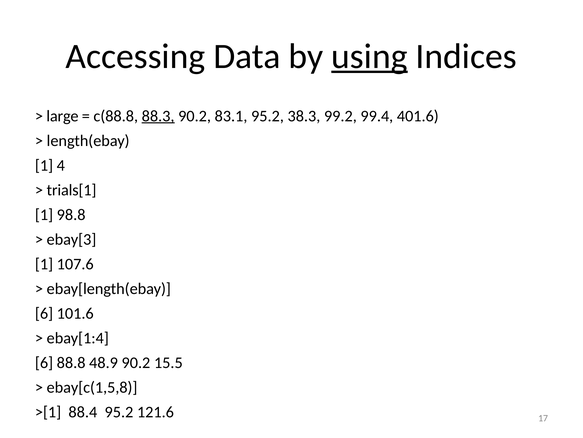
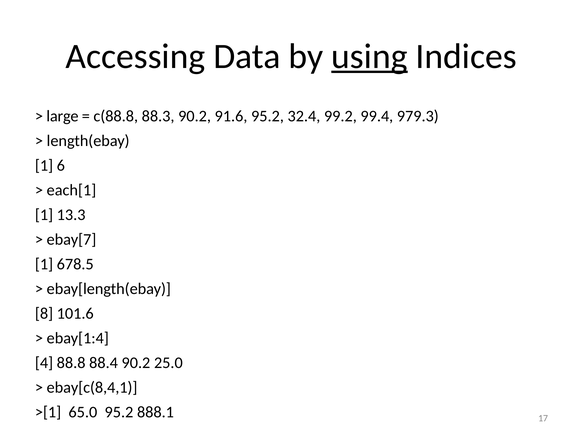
88.3 underline: present -> none (158, 116)
83.1: 83.1 -> 91.6 (231, 116)
38.3: 38.3 -> 32.4 (304, 116)
401.6: 401.6 -> 979.3 (418, 116)
4: 4 -> 6 (61, 165)
trials[1: trials[1 -> each[1 (71, 190)
98.8: 98.8 -> 13.3 (71, 214)
ebay[3: ebay[3 -> ebay[7 (71, 239)
107.6: 107.6 -> 678.5 (75, 264)
6: 6 -> 8 (44, 313)
6: 6 -> 4 (44, 362)
48.9: 48.9 -> 88.4 (104, 362)
15.5: 15.5 -> 25.0 (168, 362)
ebay[c(1,5,8: ebay[c(1,5,8 -> ebay[c(8,4,1 (92, 387)
88.4: 88.4 -> 65.0 (83, 411)
121.6: 121.6 -> 888.1 (155, 411)
